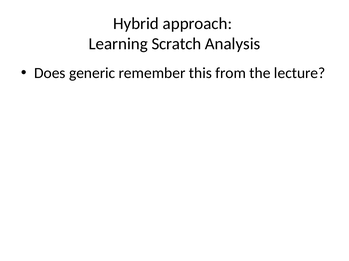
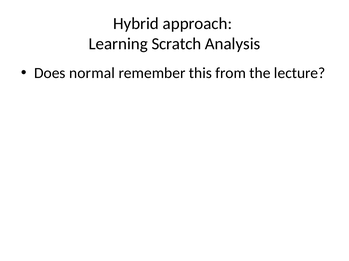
generic: generic -> normal (92, 73)
